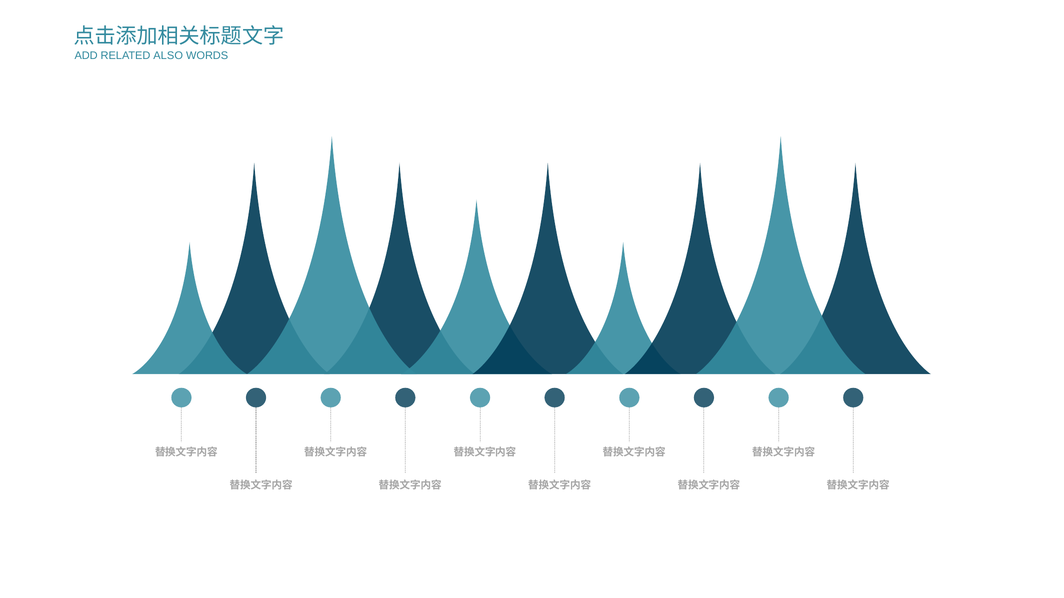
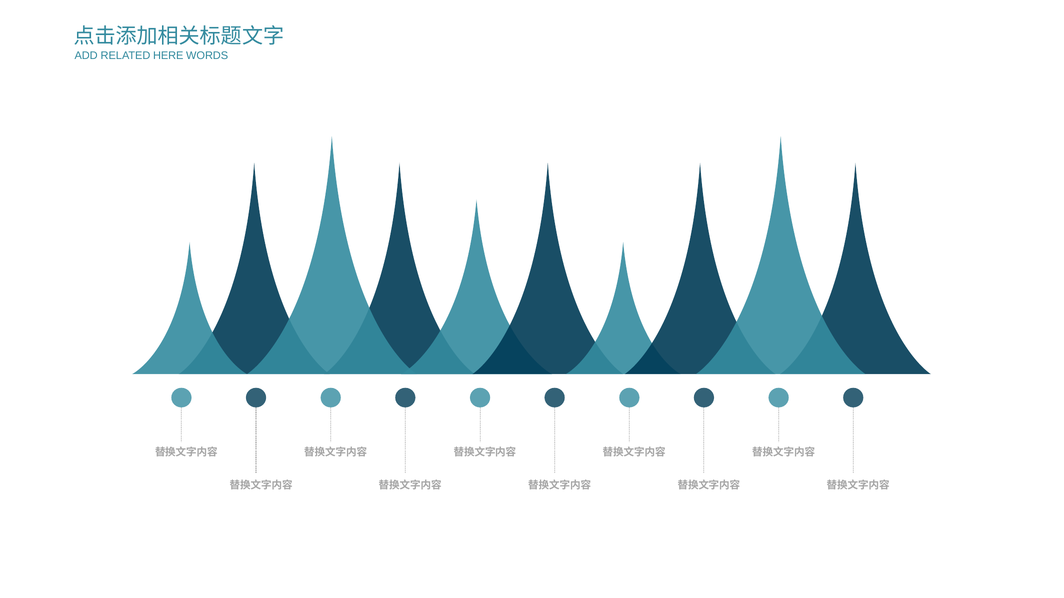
ALSO: ALSO -> HERE (168, 56)
